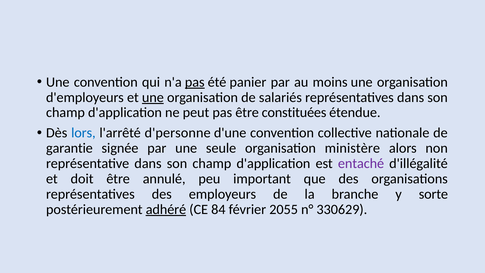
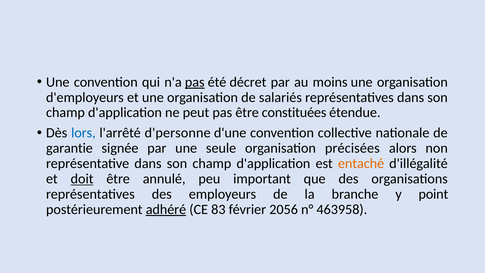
panier: panier -> décret (248, 82)
une underline: present -> none (153, 97)
ministère: ministère -> précisées (352, 148)
entaché colour: purple -> orange (361, 163)
doit underline: none -> present (82, 179)
sorte: sorte -> point (433, 194)
84: 84 -> 83 (218, 209)
2055: 2055 -> 2056 (284, 209)
330629: 330629 -> 463958 (342, 209)
